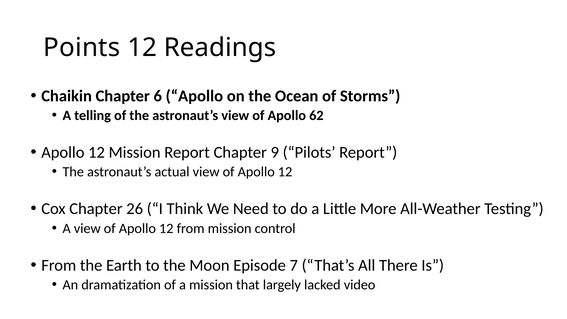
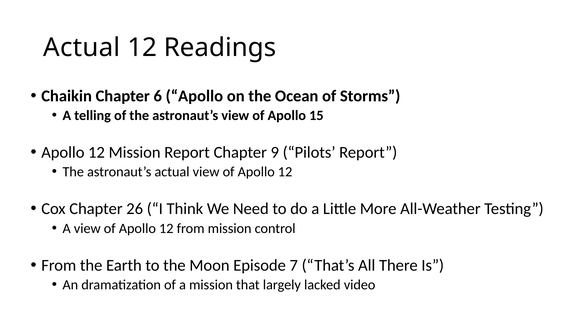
Points: Points -> Actual (82, 48)
62: 62 -> 15 (316, 115)
